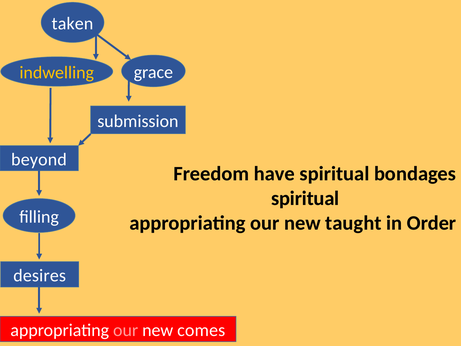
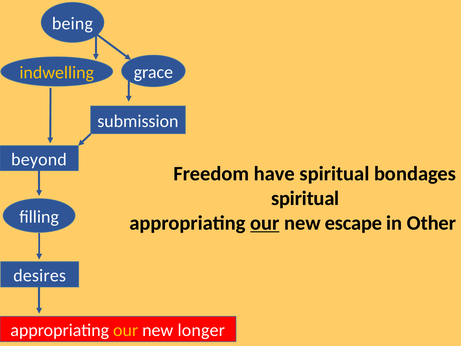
taken: taken -> being (72, 24)
our underline: none -> present (265, 223)
taught: taught -> escape (354, 223)
Order: Order -> Other (432, 223)
our colour: pink -> yellow (126, 330)
comes: comes -> longer (201, 330)
